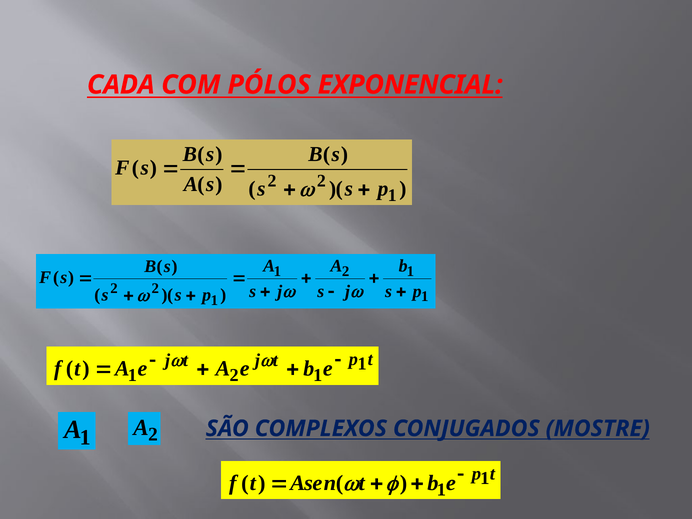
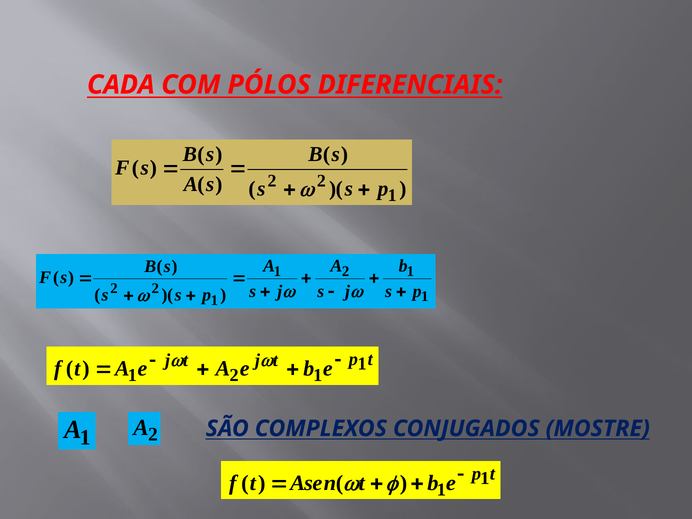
EXPONENCIAL: EXPONENCIAL -> DIFERENCIAIS (410, 85)
